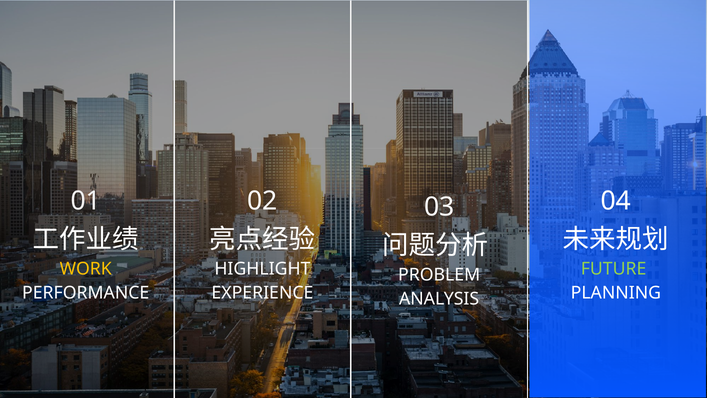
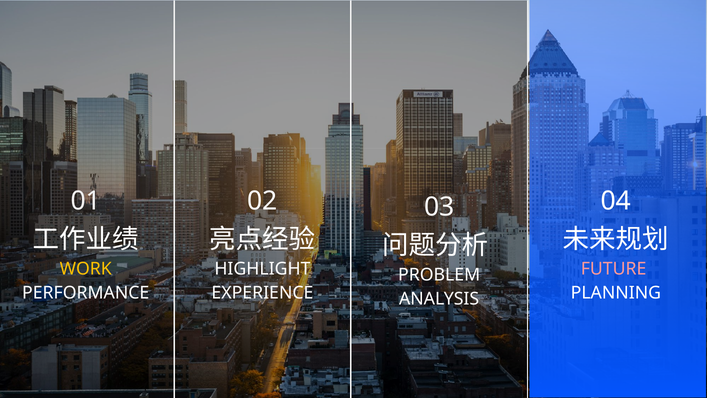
FUTURE colour: light green -> pink (614, 269)
